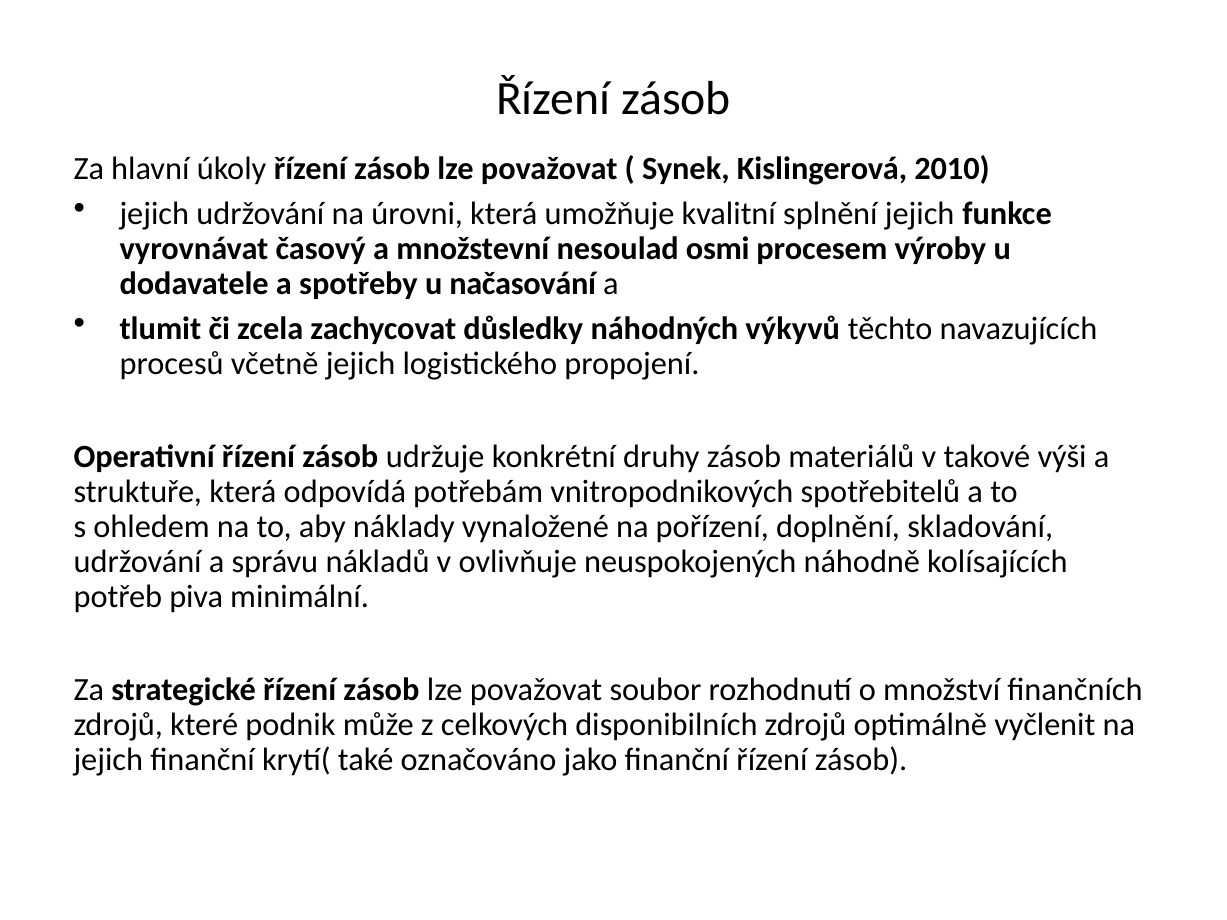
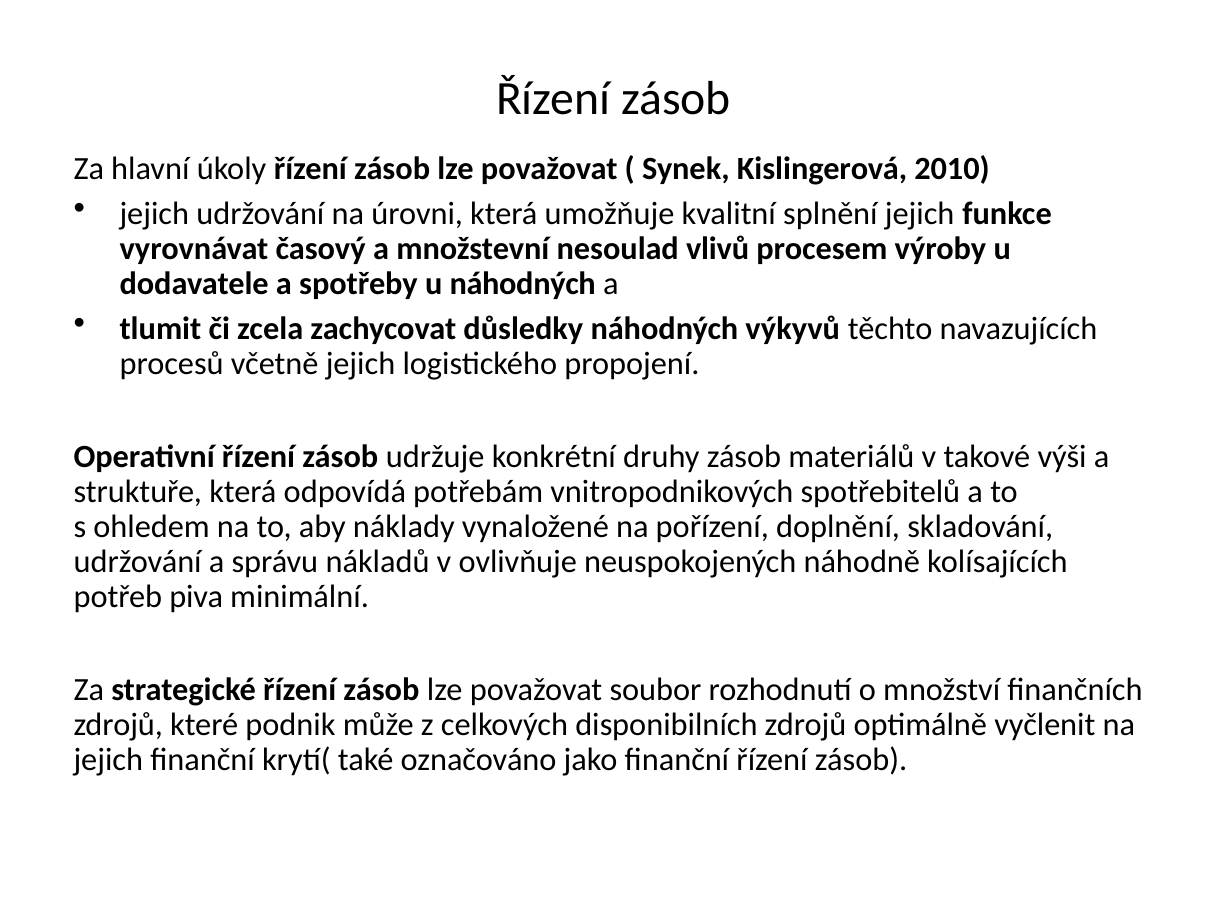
osmi: osmi -> vlivů (718, 249)
u načasování: načasování -> náhodných (523, 284)
